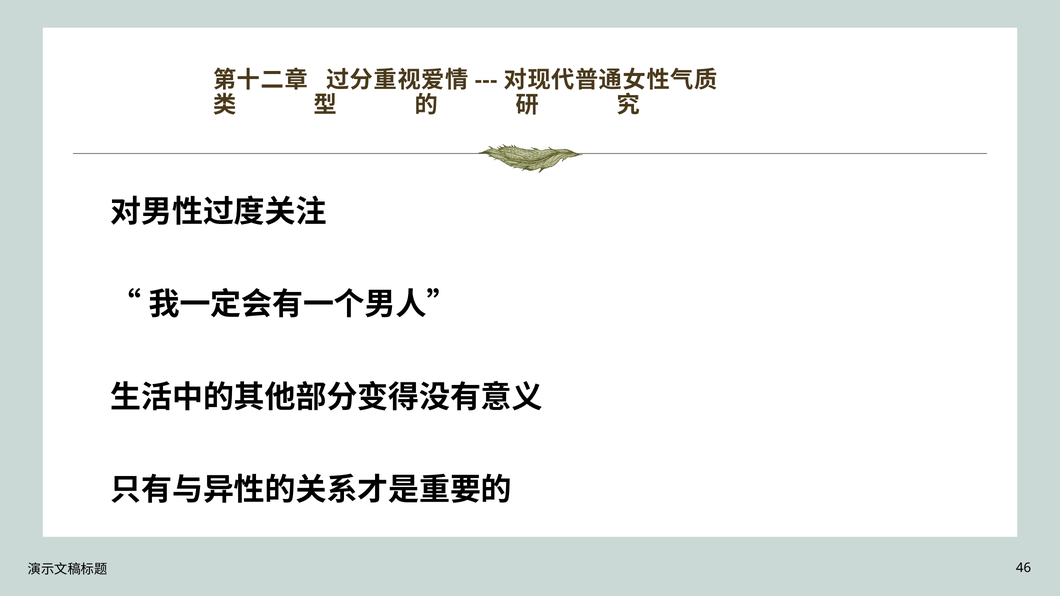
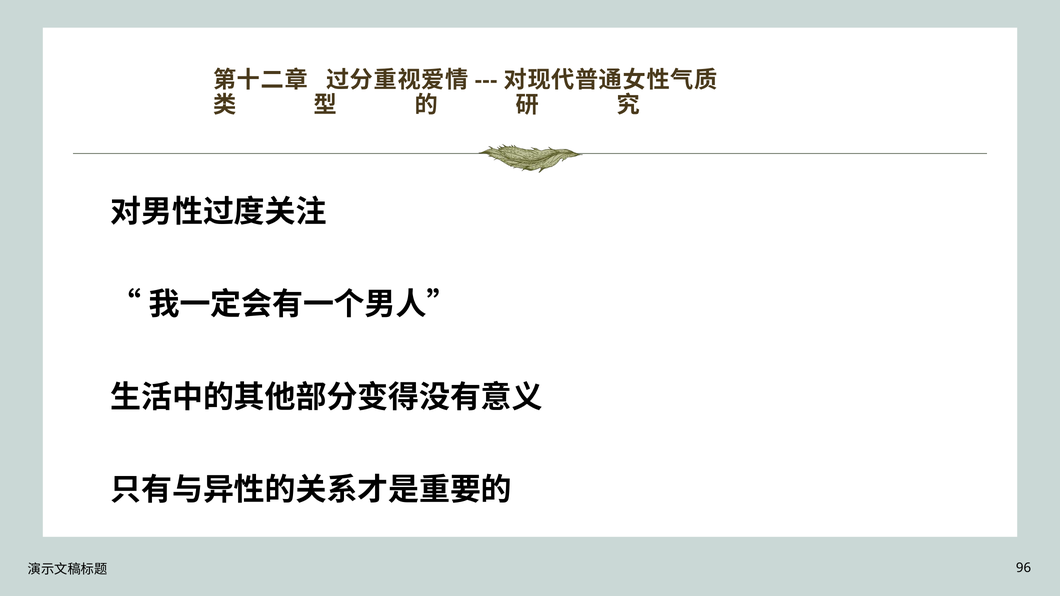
46: 46 -> 96 (1024, 568)
